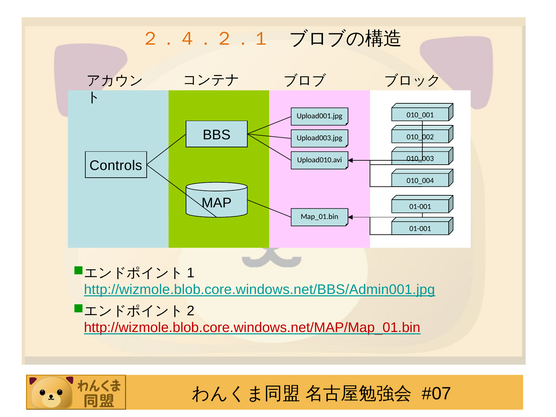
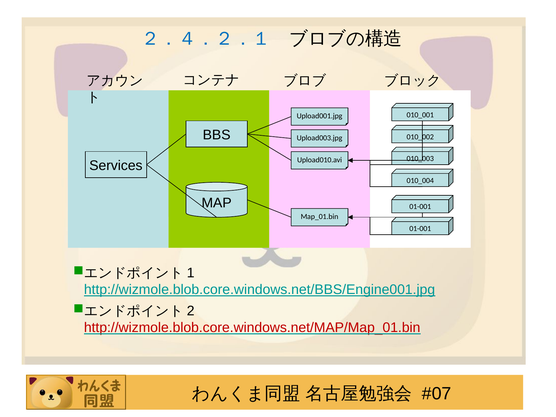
２．４．２．１ colour: orange -> blue (206, 39)
Controls: Controls -> Services (116, 166)
http://wizmole.blob.core.windows.net/BBS/Admin001.jpg: http://wizmole.blob.core.windows.net/BBS/Admin001.jpg -> http://wizmole.blob.core.windows.net/BBS/Engine001.jpg (260, 290)
